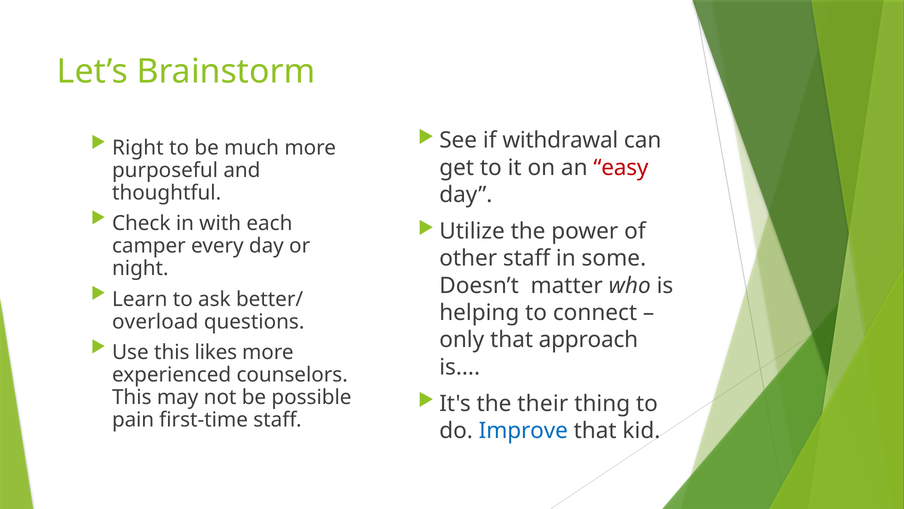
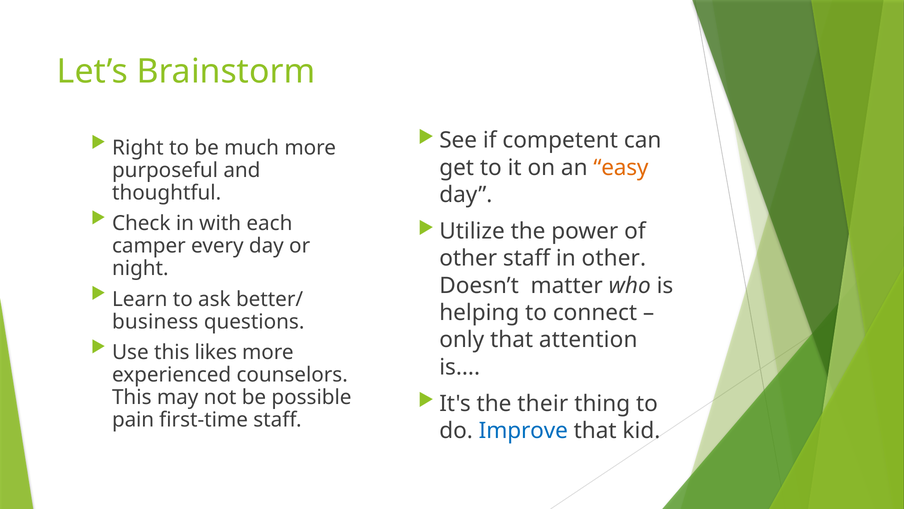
withdrawal: withdrawal -> competent (560, 140)
easy colour: red -> orange (621, 167)
in some: some -> other (614, 258)
overload: overload -> business (155, 321)
approach: approach -> attention (588, 340)
